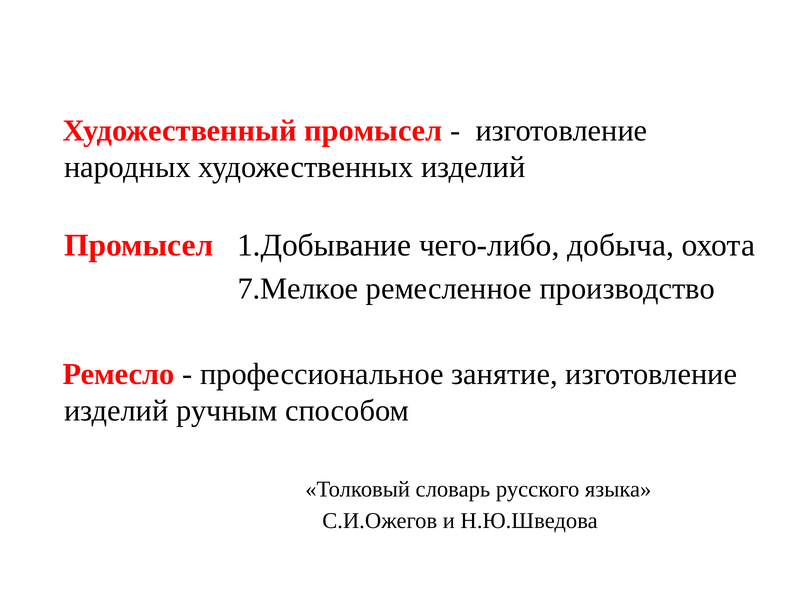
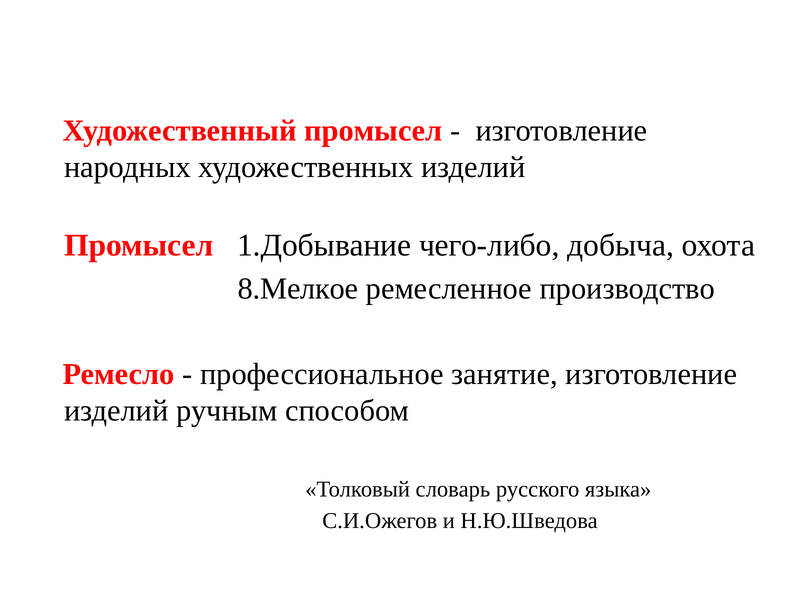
7.Мелкое: 7.Мелкое -> 8.Мелкое (298, 289)
